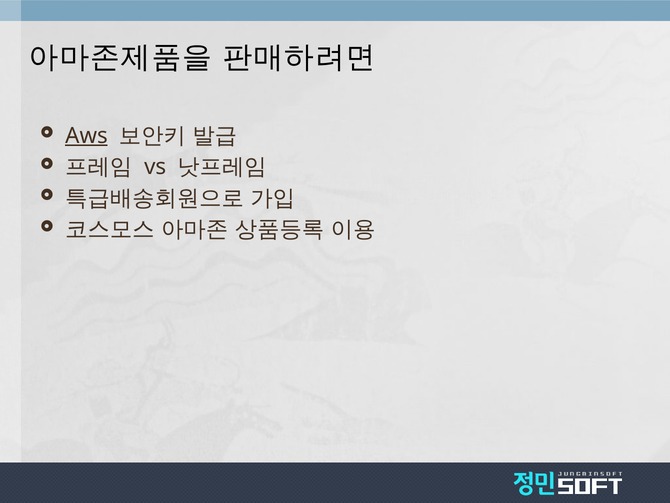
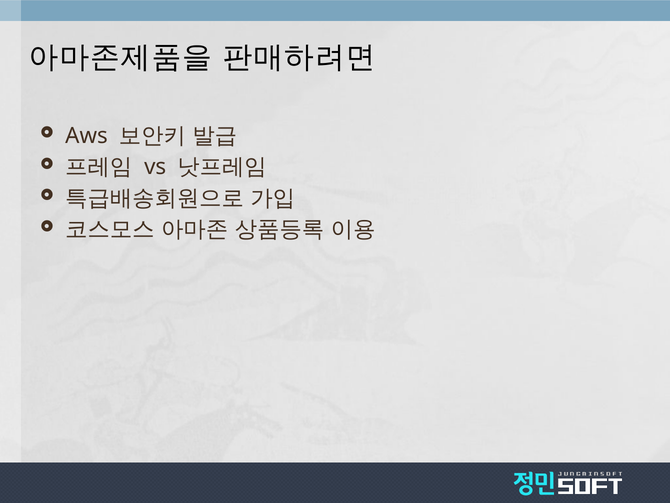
Aws underline: present -> none (86, 136)
